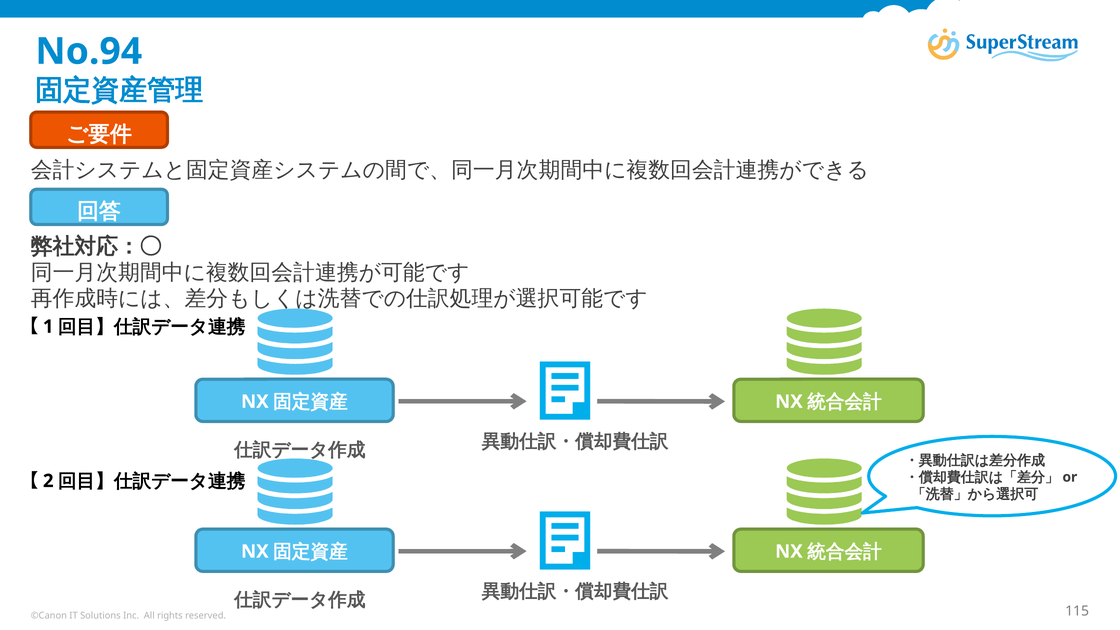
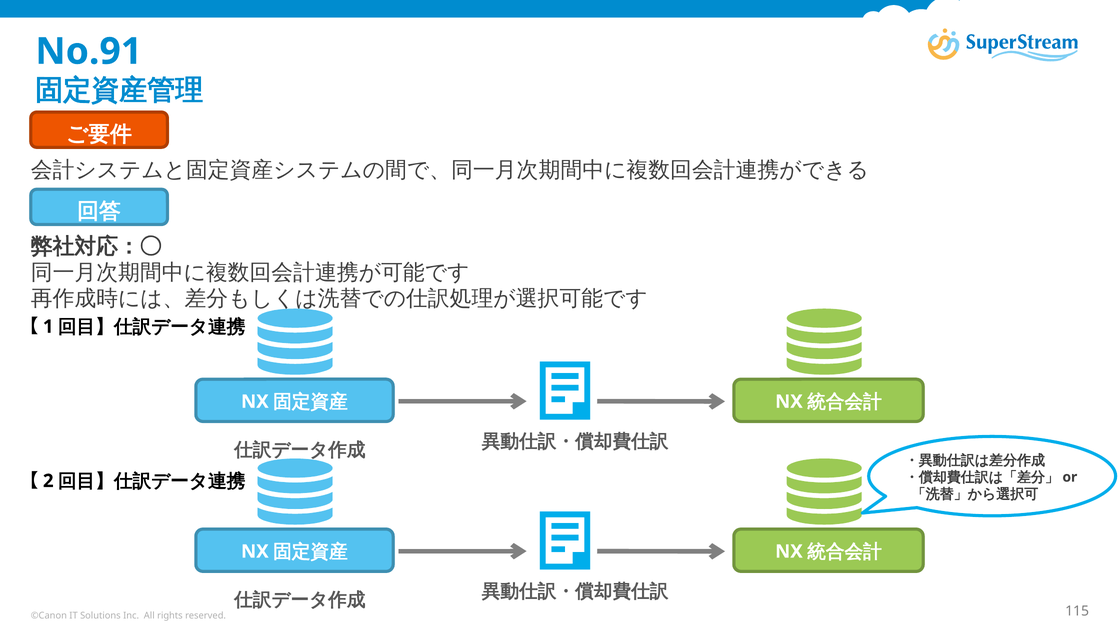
No.94: No.94 -> No.91 (89, 51)
